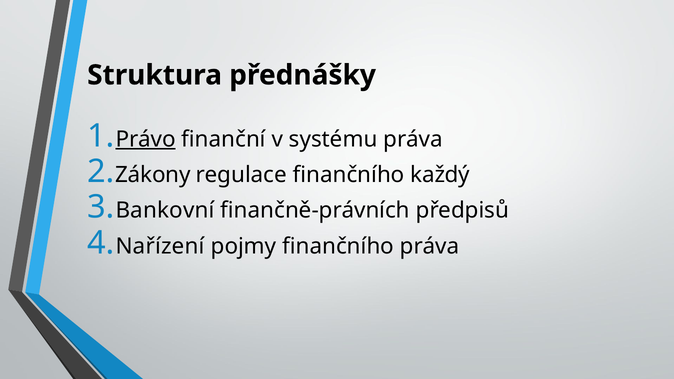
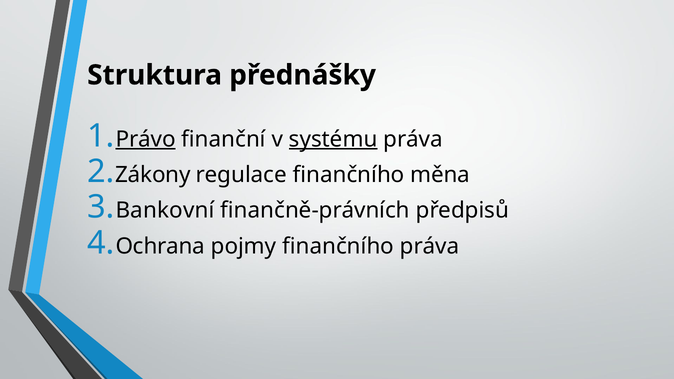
systému underline: none -> present (333, 139)
každý: každý -> měna (440, 175)
Nařízení: Nařízení -> Ochrana (160, 246)
